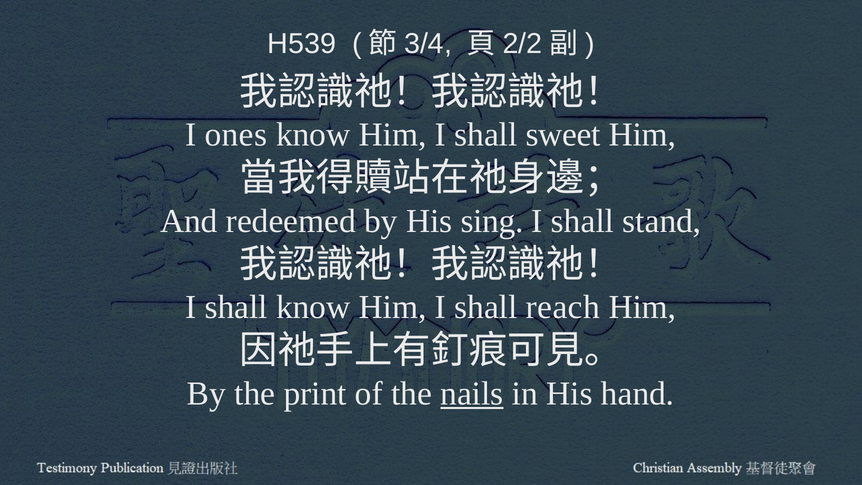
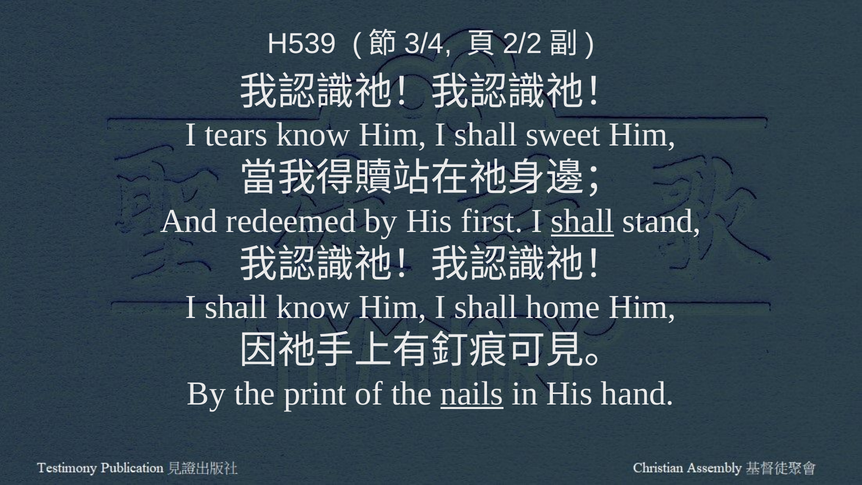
ones: ones -> tears (236, 135)
sing: sing -> first (492, 221)
shall underline: none -> present (583, 221)
reach: reach -> home (563, 307)
